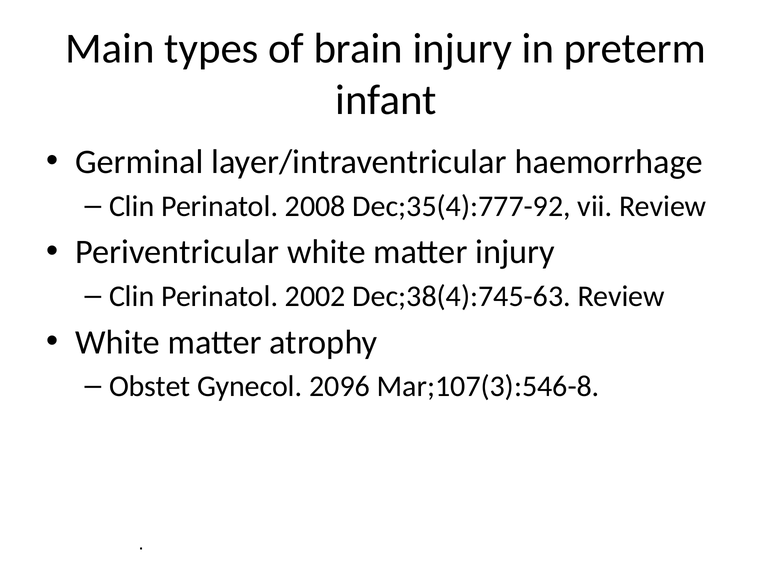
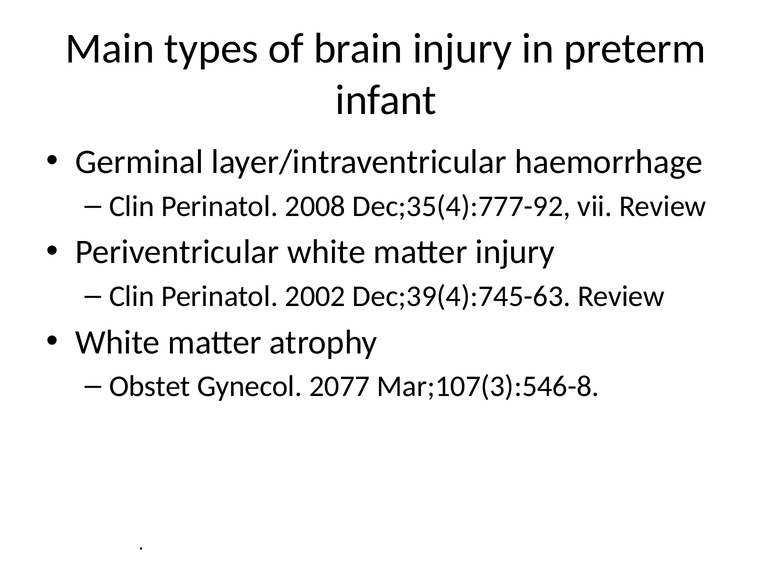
Dec;38(4):745-63: Dec;38(4):745-63 -> Dec;39(4):745-63 (462, 296)
2096: 2096 -> 2077 (340, 387)
